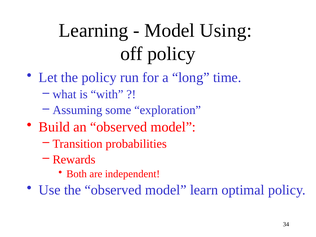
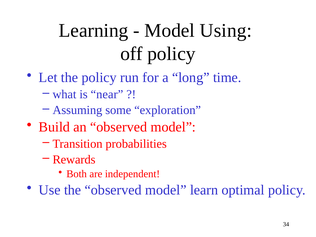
with: with -> near (107, 94)
